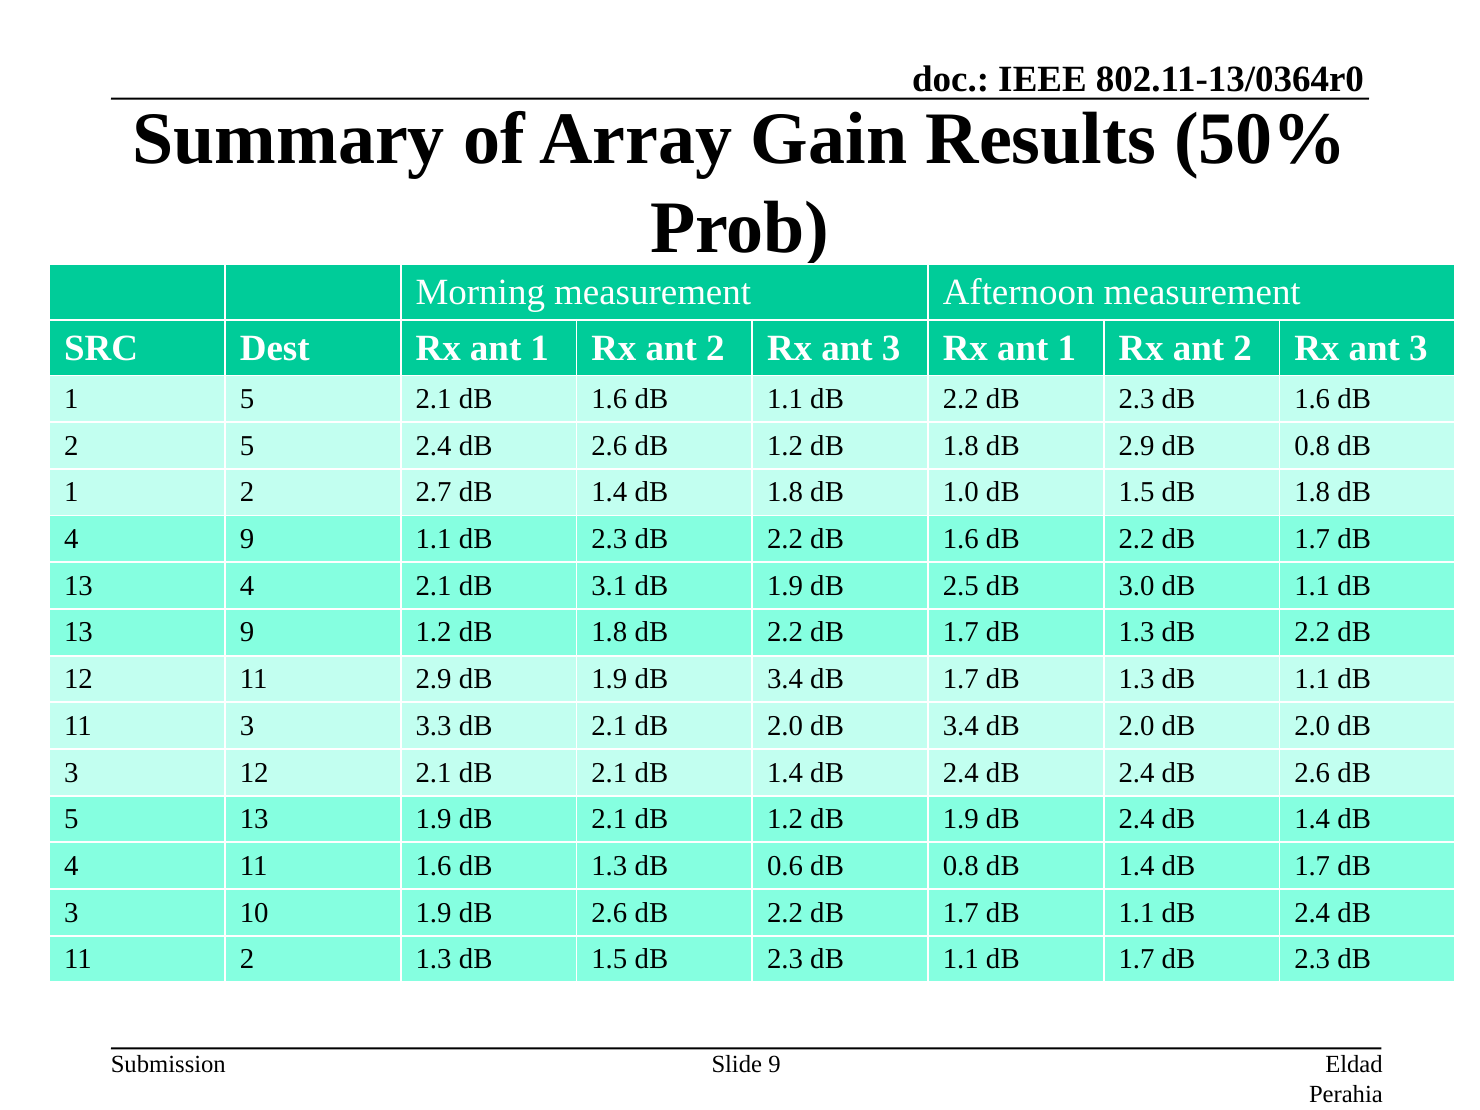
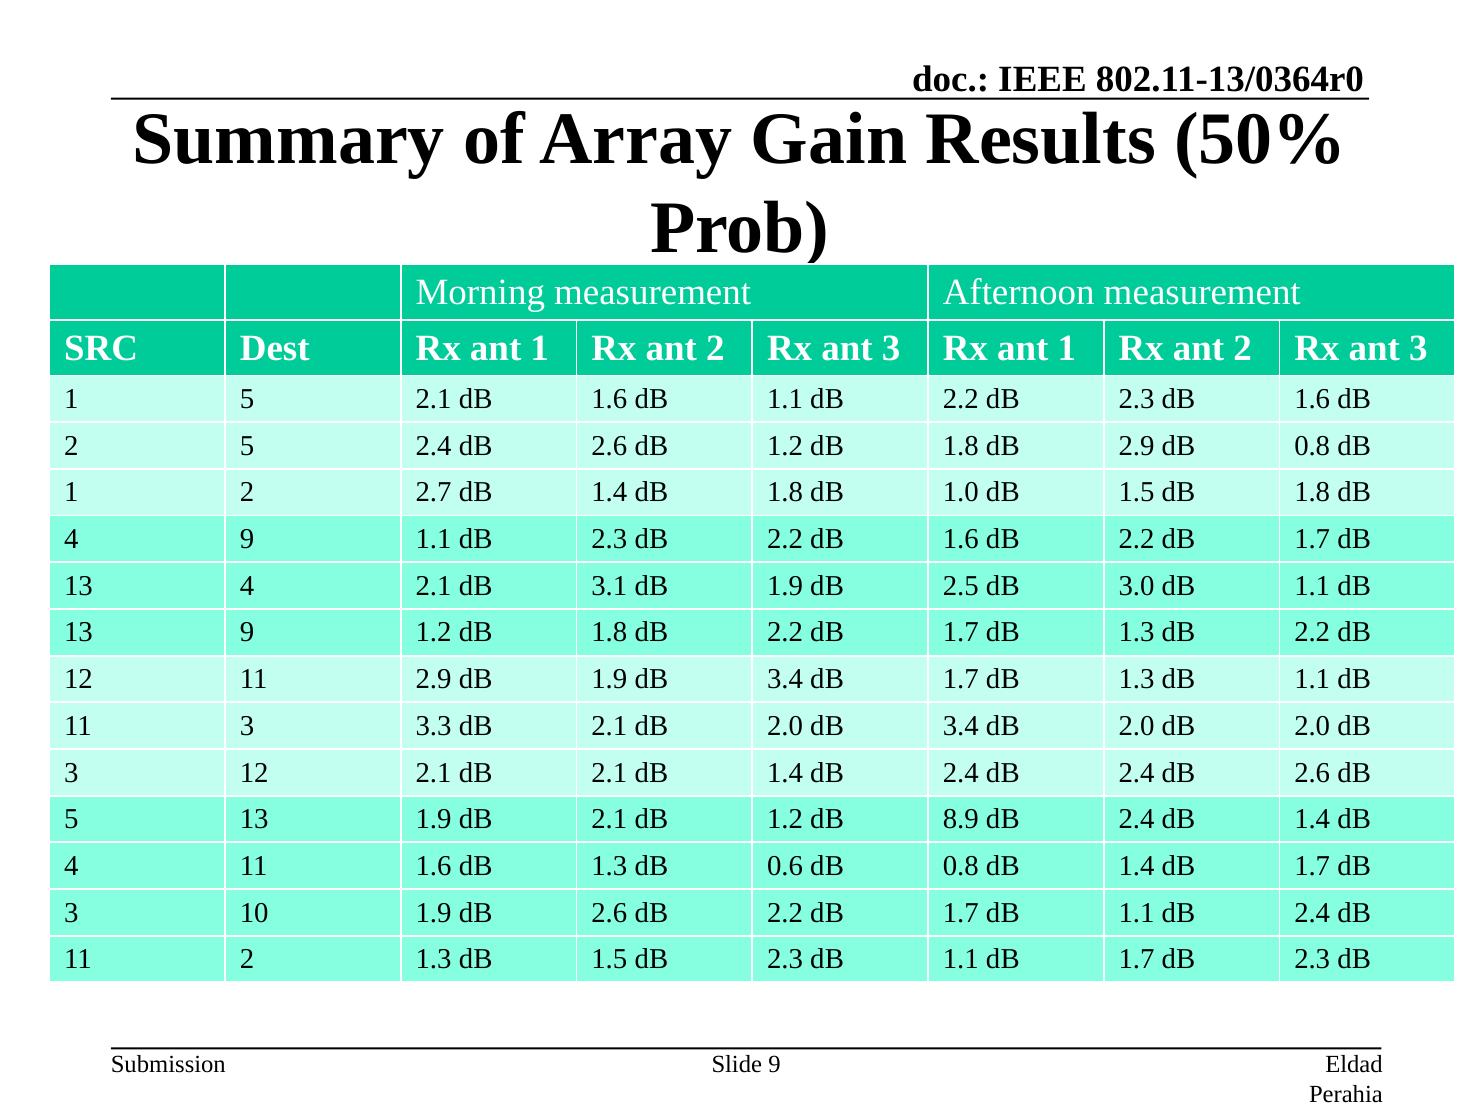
1.2 dB 1.9: 1.9 -> 8.9 (961, 819)
